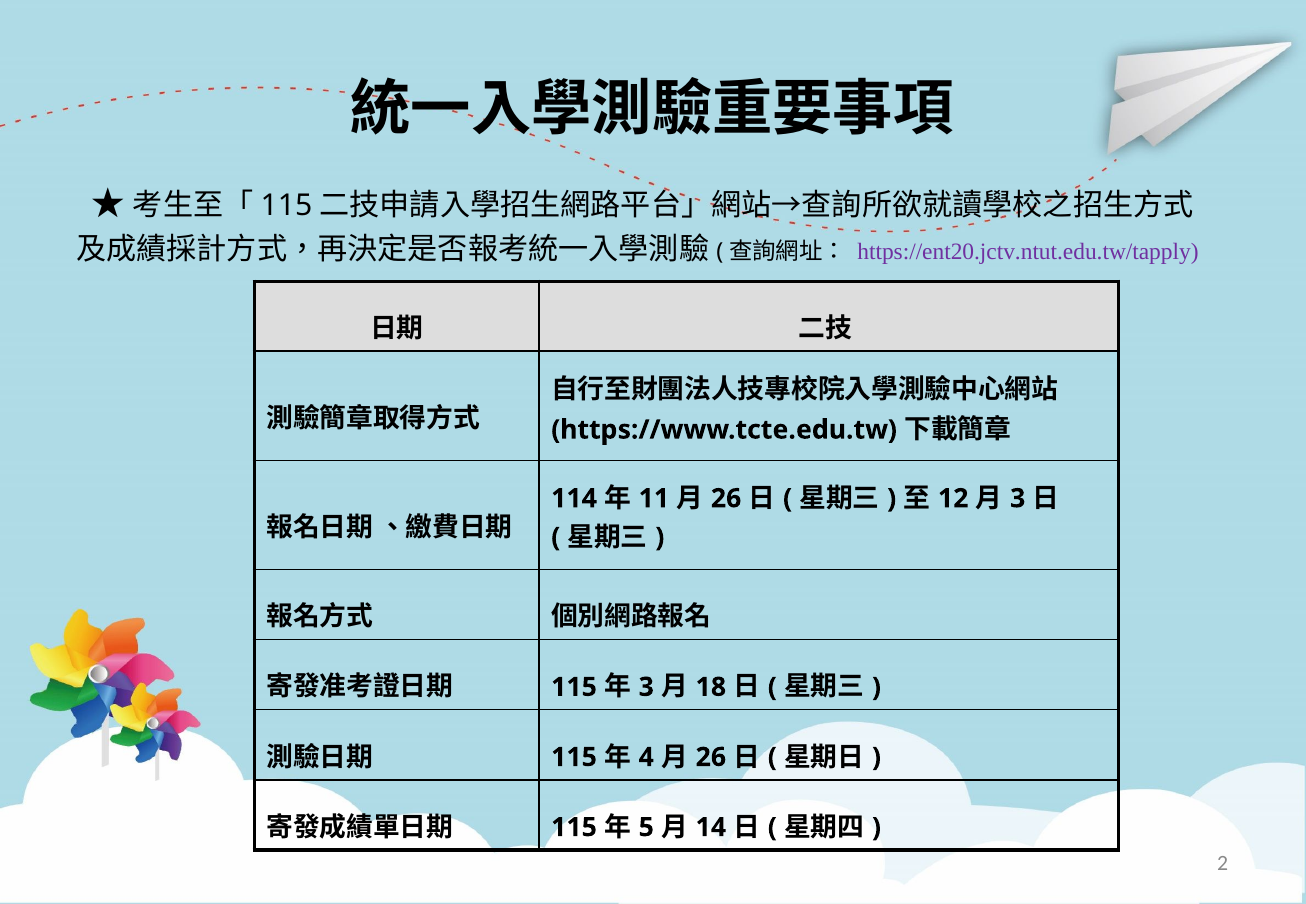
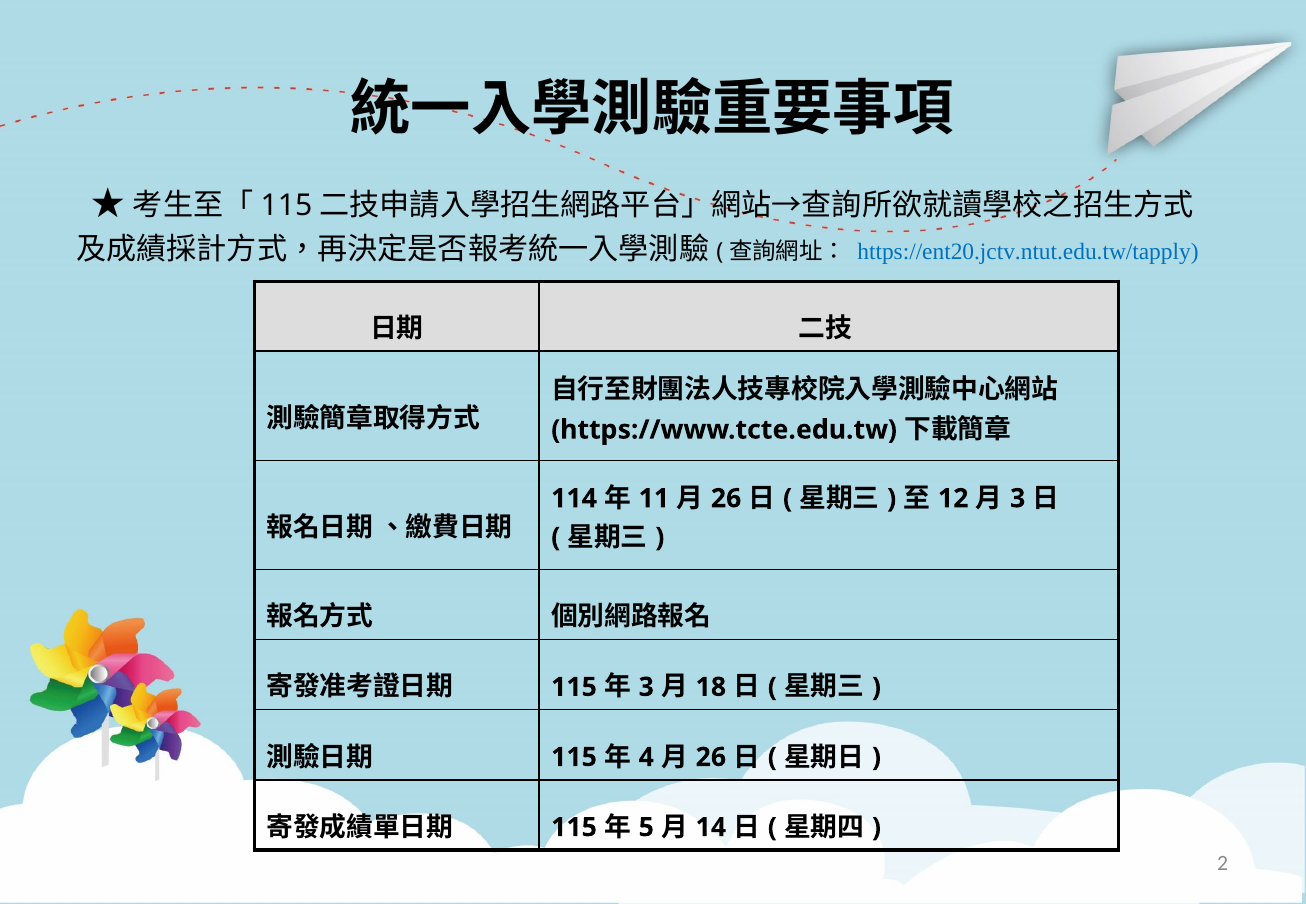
https://ent20.jctv.ntut.edu.tw/tapply colour: purple -> blue (1028, 252)
